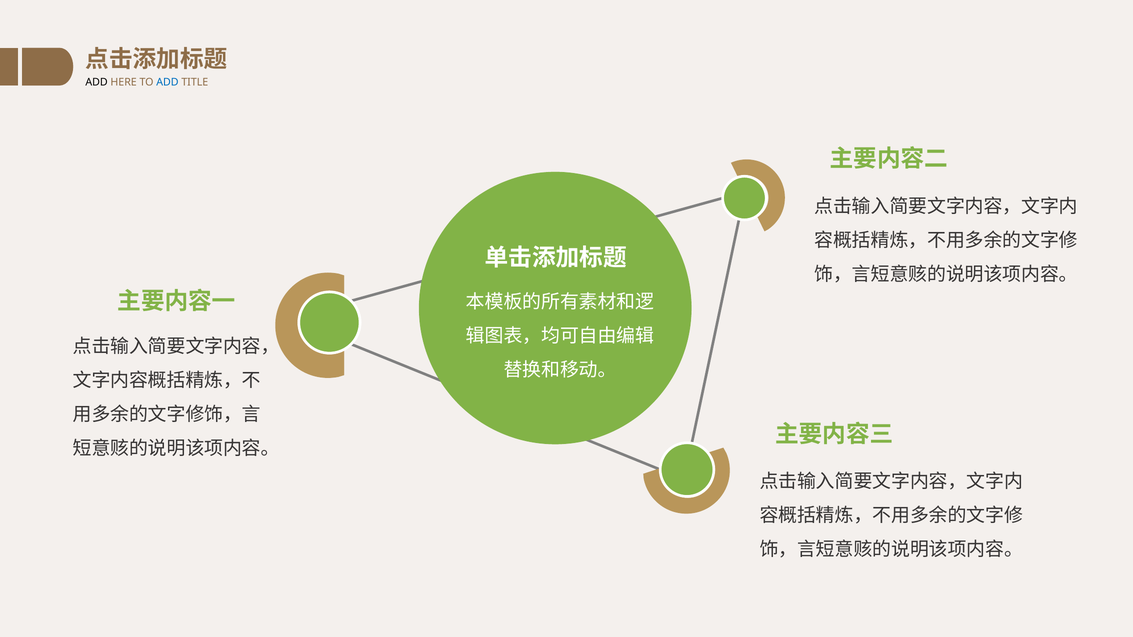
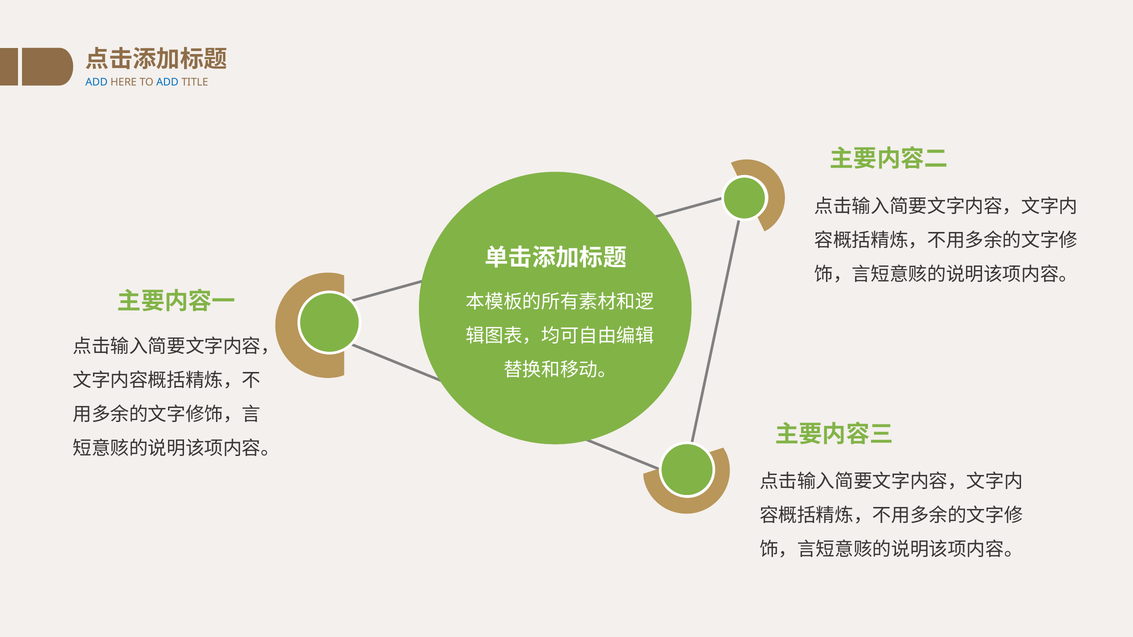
ADD colour: black -> blue (97, 82)
